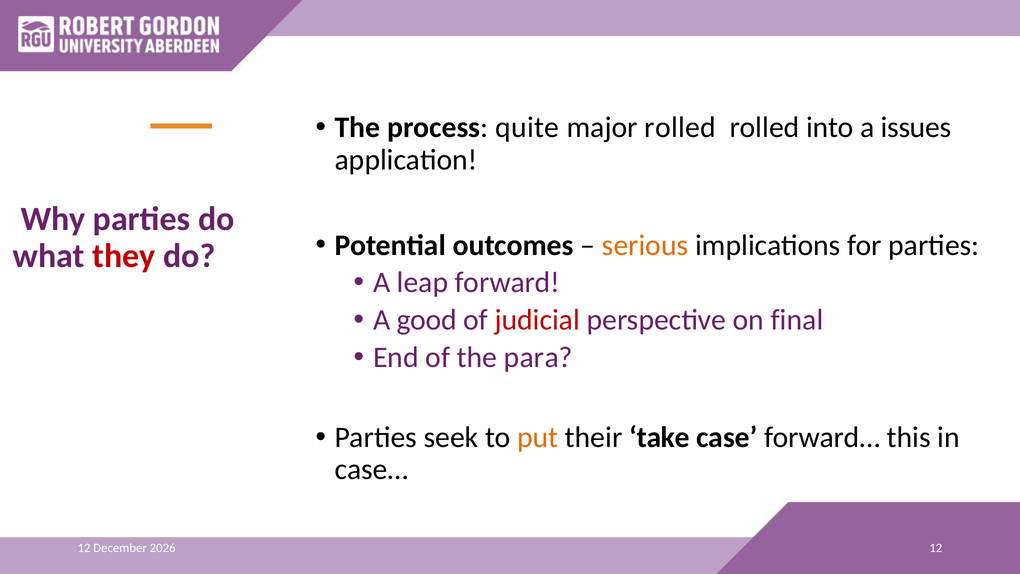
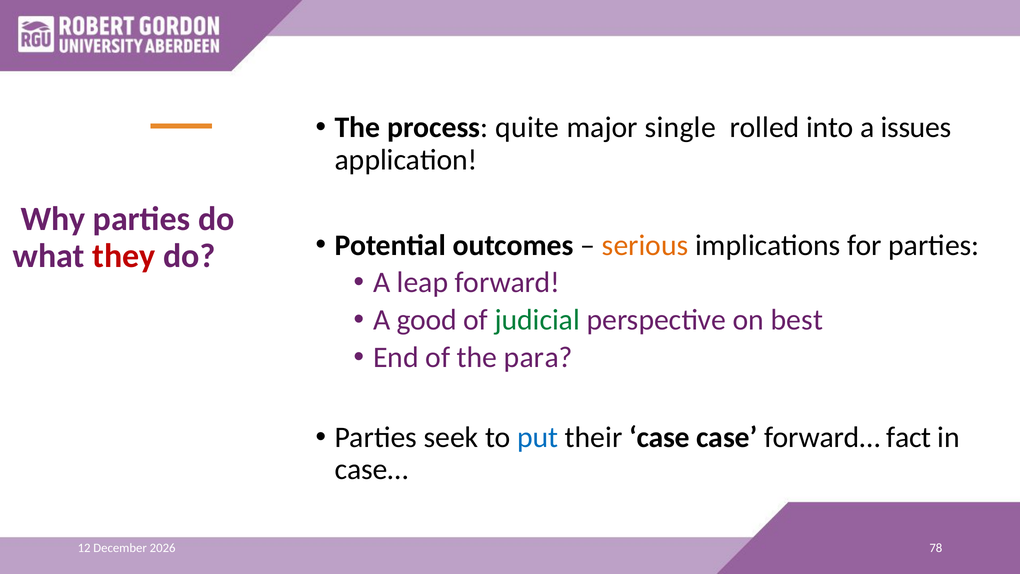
major rolled: rolled -> single (680, 128)
judicial colour: red -> green (537, 320)
final: final -> best (797, 320)
put colour: orange -> blue (538, 437)
their take: take -> case (659, 437)
this: this -> fact (909, 437)
12: 12 -> 78 (936, 548)
